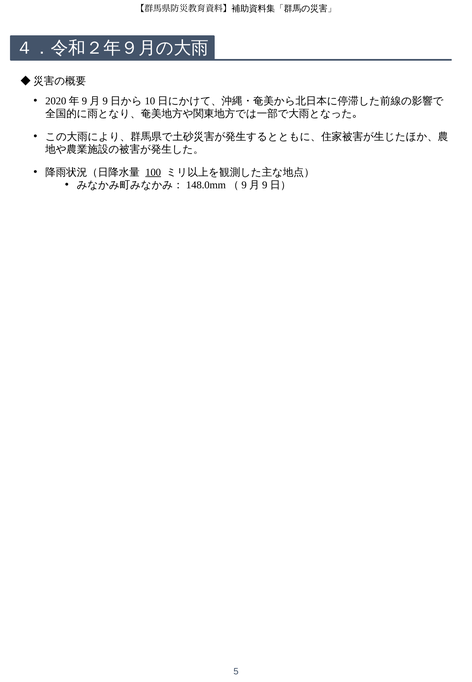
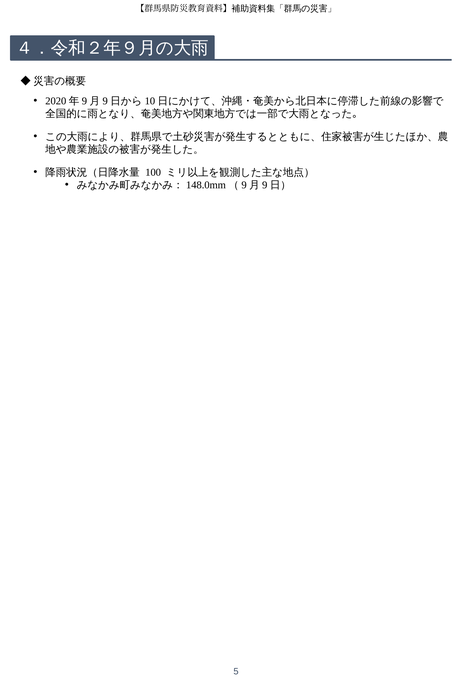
100 underline: present -> none (153, 172)
